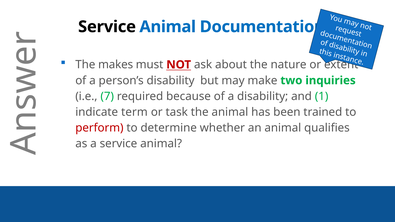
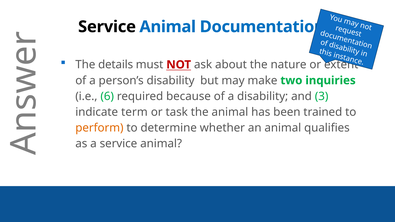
makes: makes -> details (116, 65)
7: 7 -> 6 (107, 96)
1: 1 -> 3 (322, 96)
perform colour: red -> orange (99, 128)
